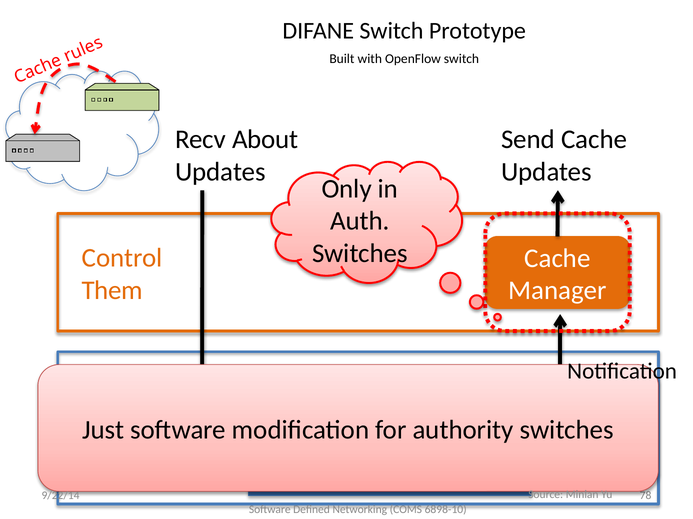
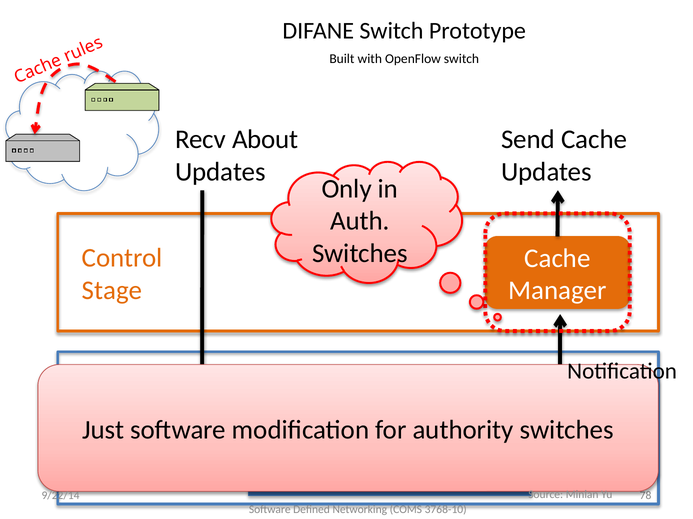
Them: Them -> Stage (112, 291)
6898-10: 6898-10 -> 3768-10 (446, 510)
